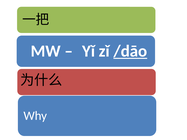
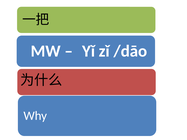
/dāo underline: present -> none (130, 51)
